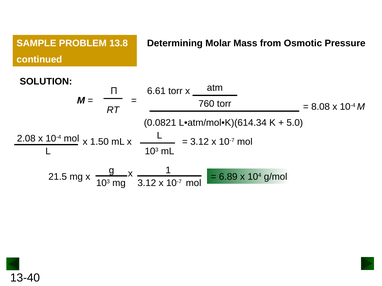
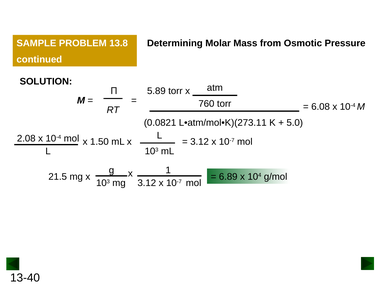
6.61: 6.61 -> 5.89 (156, 91)
8.08: 8.08 -> 6.08 (321, 107)
L•atm/mol•K)(614.34: L•atm/mol•K)(614.34 -> L•atm/mol•K)(273.11 (223, 123)
